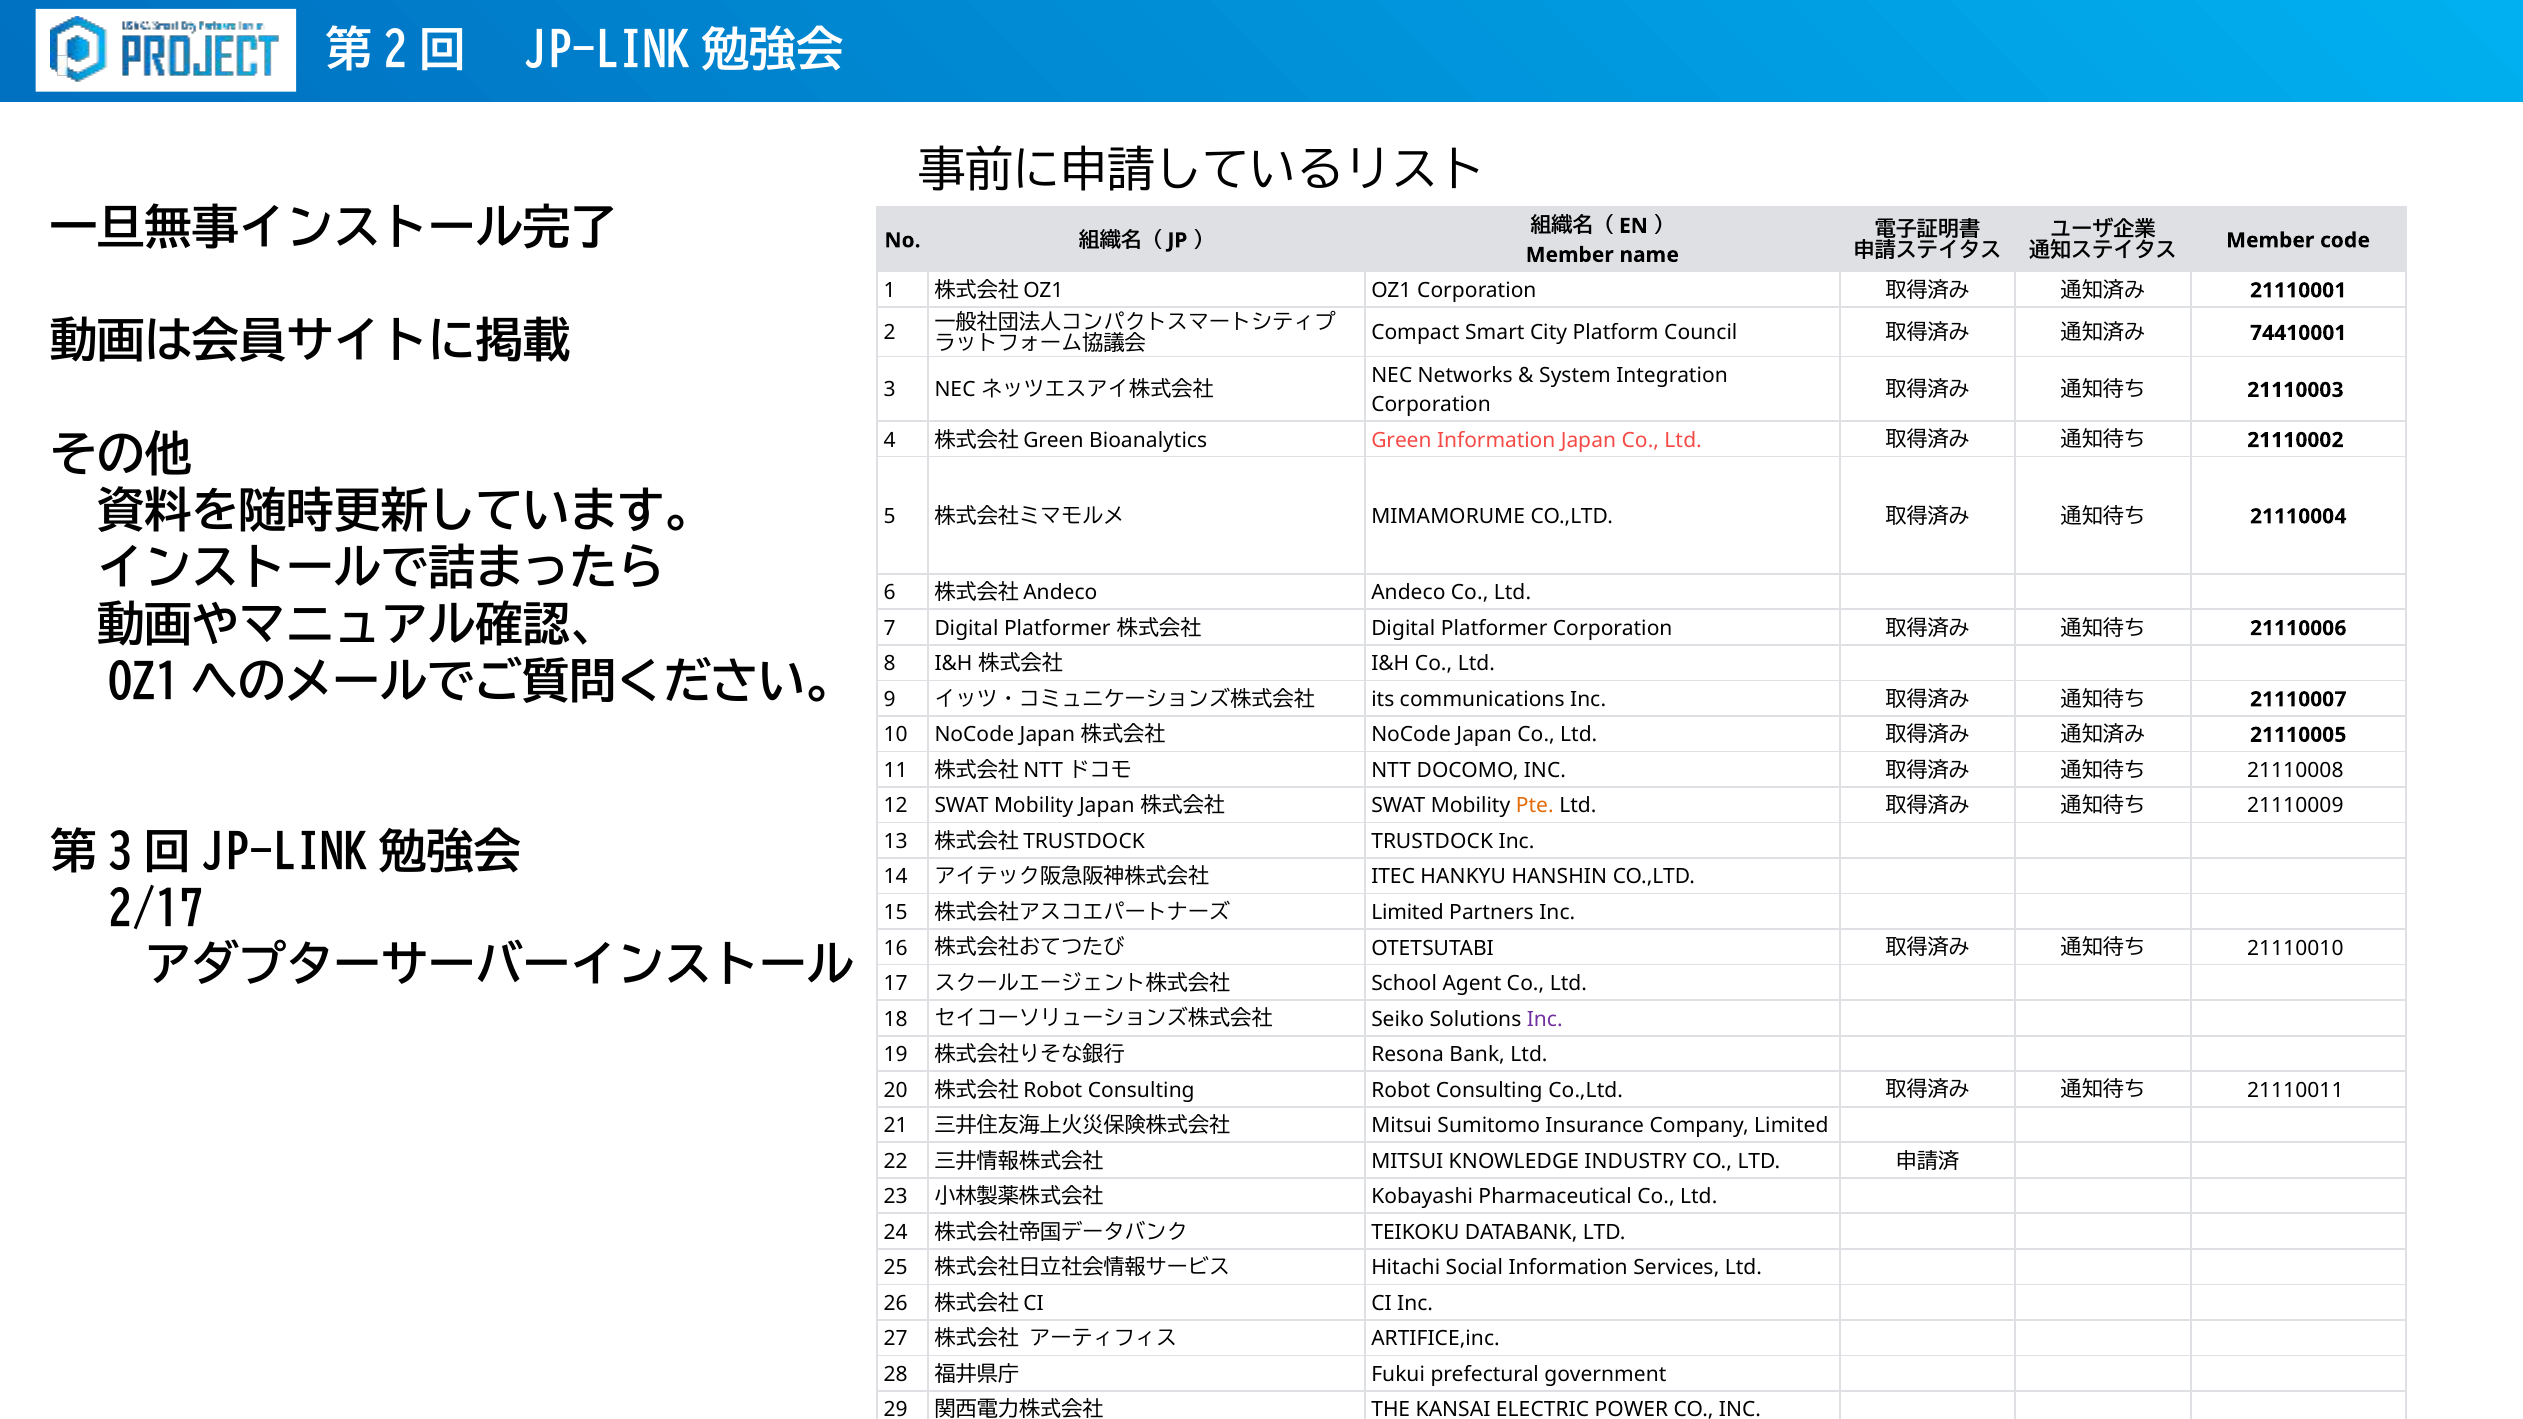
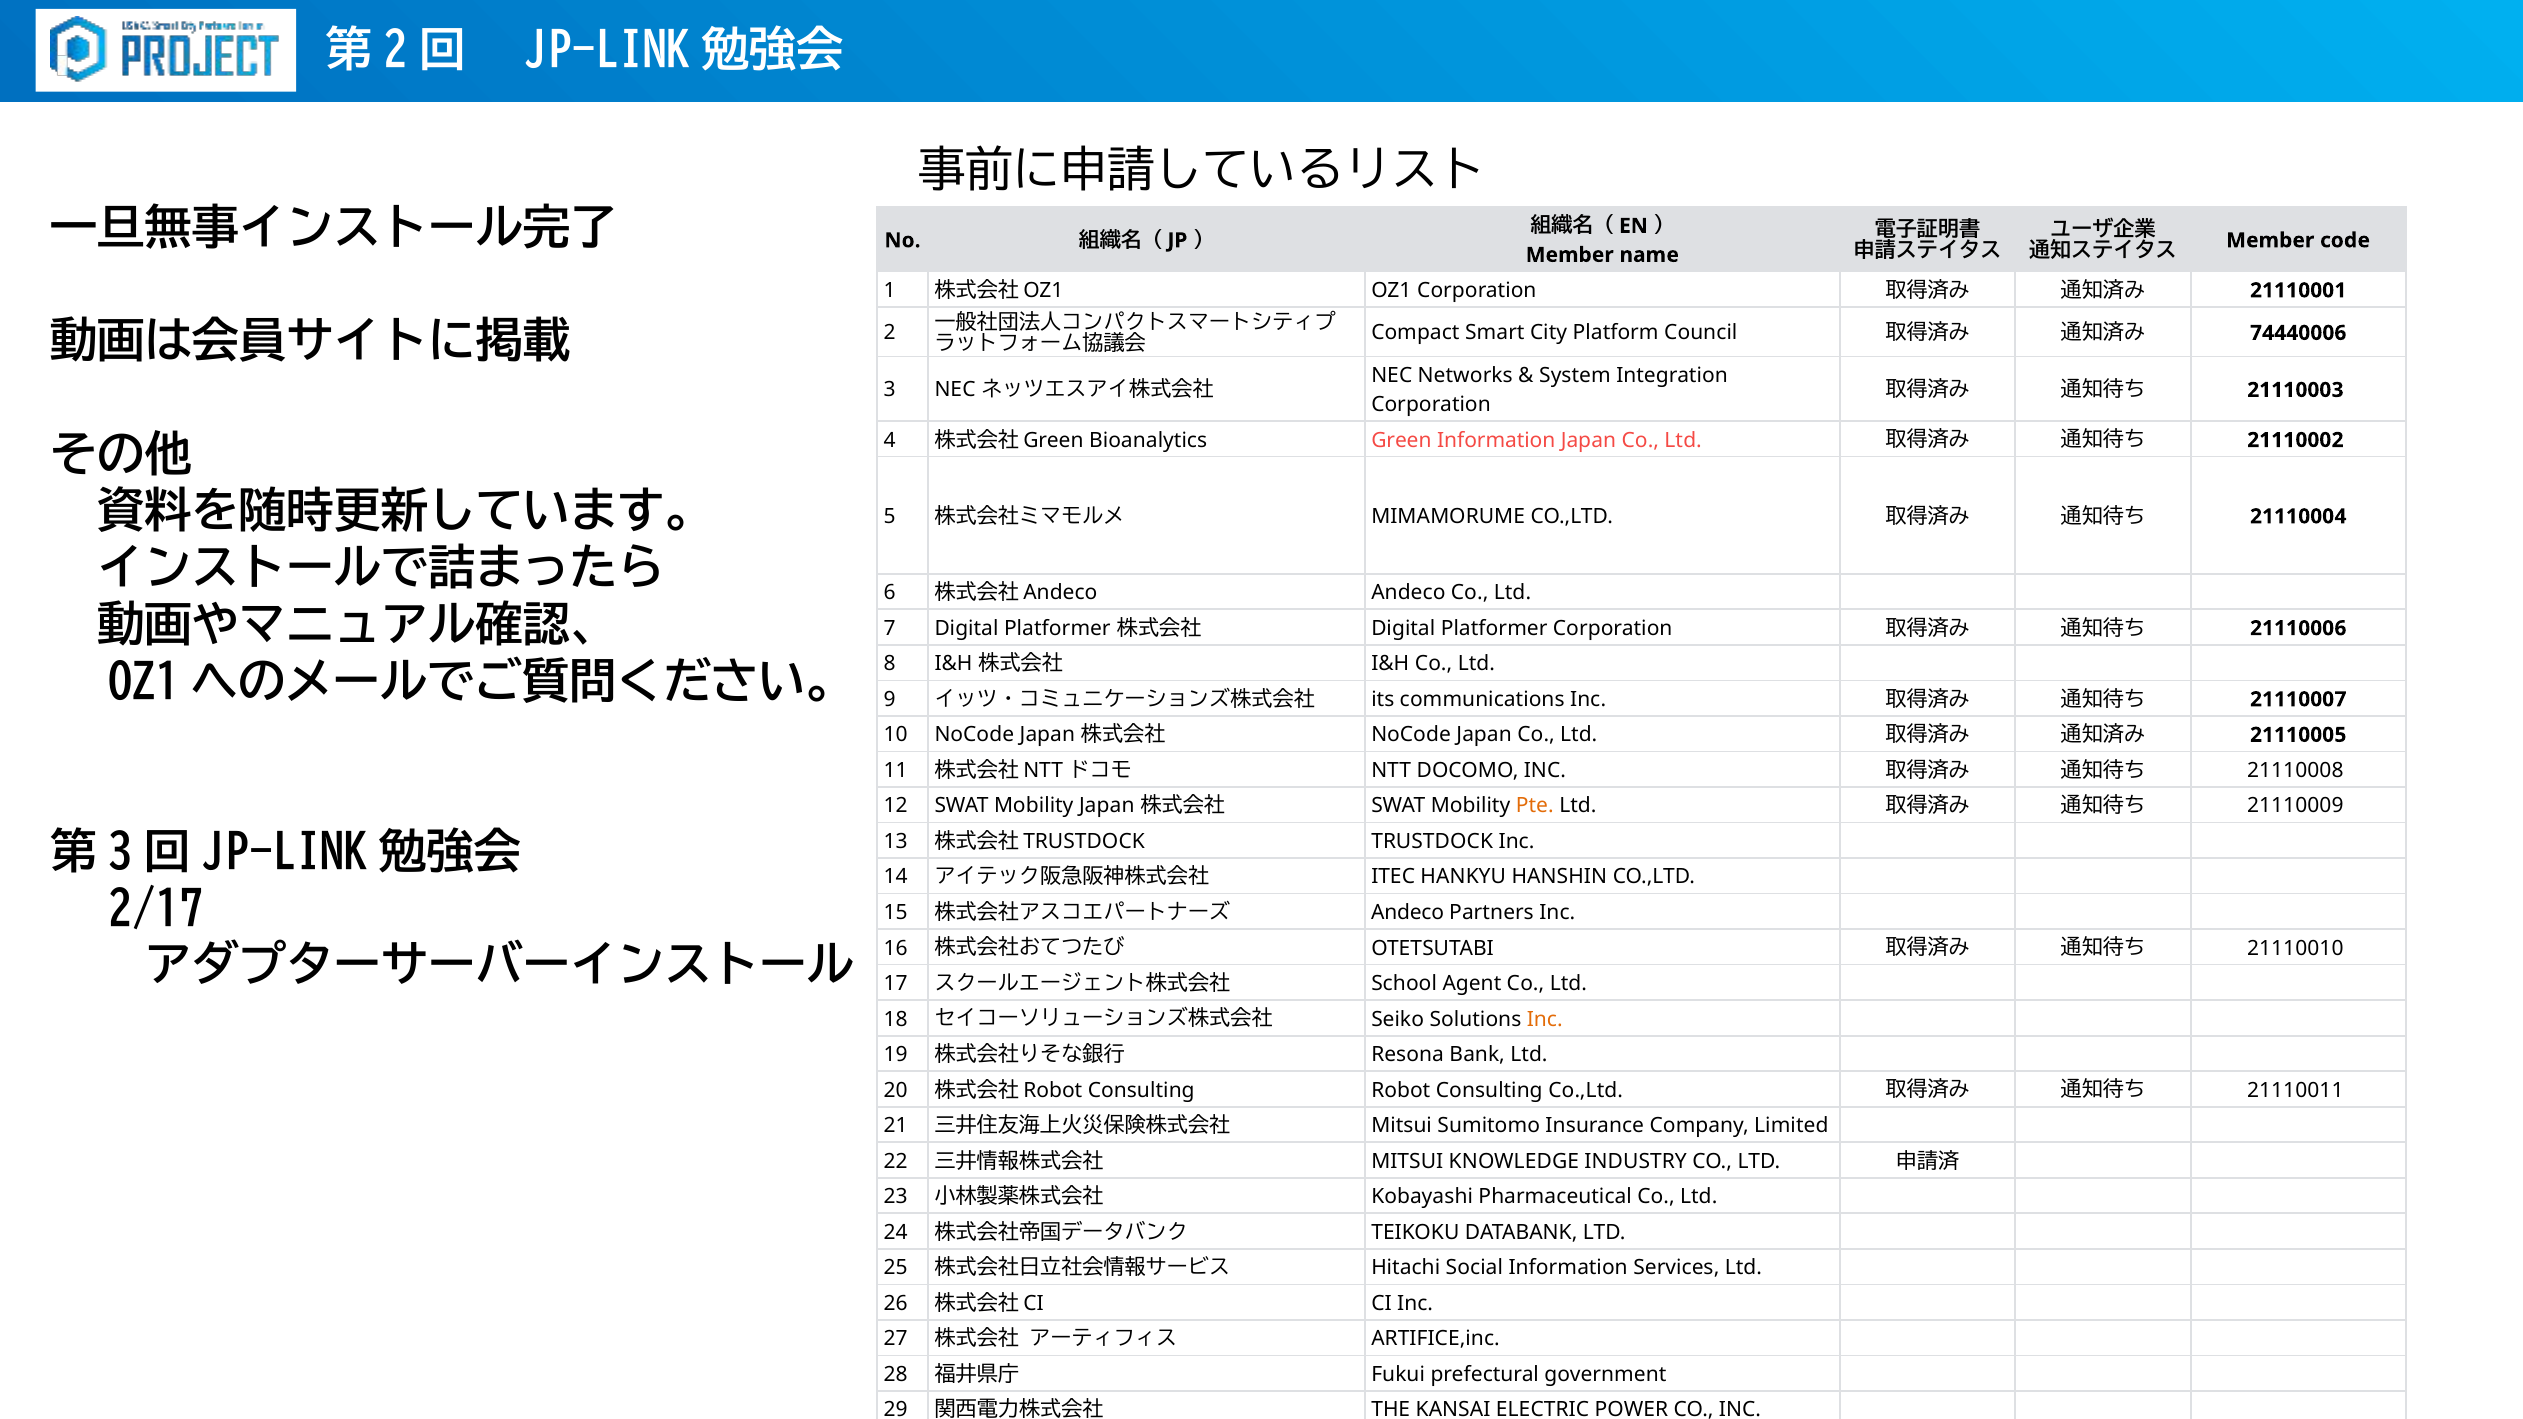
74410001: 74410001 -> 74440006 (2298, 333)
Limited: Limited -> Andeco (1408, 913)
Inc colour: purple -> orange (1545, 1019)
